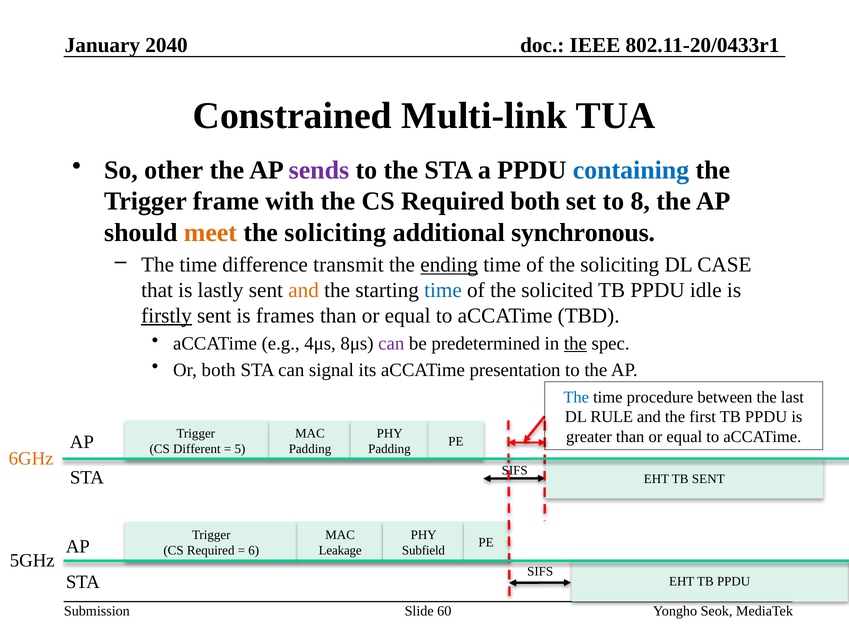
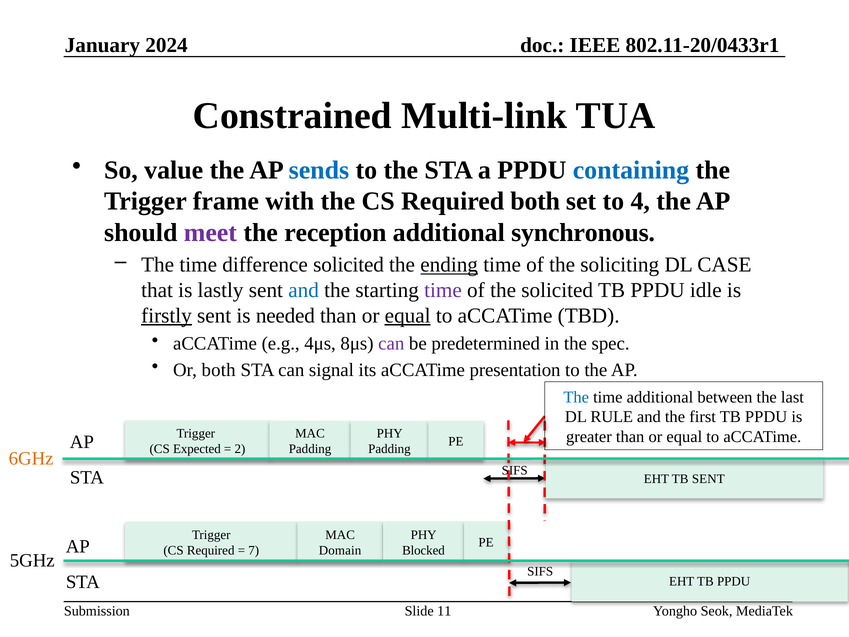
2040: 2040 -> 2024 (167, 45)
other: other -> value (174, 170)
sends colour: purple -> blue (319, 170)
8: 8 -> 4 (640, 201)
meet colour: orange -> purple (210, 232)
soliciting: soliciting -> reception (335, 232)
difference transmit: transmit -> solicited (349, 265)
and colour: orange -> blue (304, 290)
time colour: blue -> purple (443, 290)
frames: frames -> needed (285, 316)
equal underline: none -> present (408, 316)
the underline: present -> none (575, 343)
time procedure: procedure -> additional (660, 397)
Different: Different -> Expected (197, 449)
5: 5 -> 2 (240, 449)
Leakage: Leakage -> Domain (340, 550)
Subfield: Subfield -> Blocked (423, 550)
6: 6 -> 7 (254, 550)
60: 60 -> 11 (444, 611)
